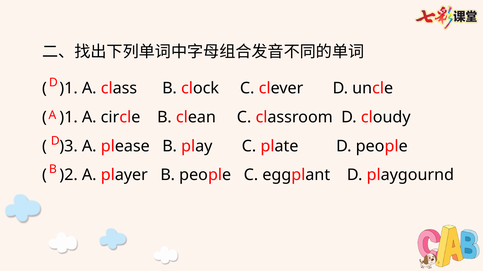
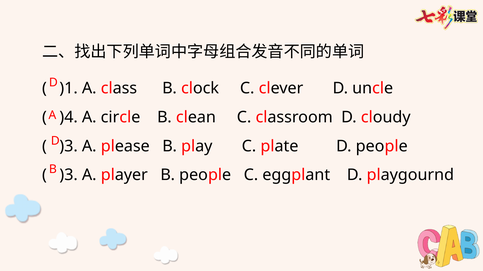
)1: )1 -> )4 (69, 117)
)2: )2 -> )3 (69, 175)
